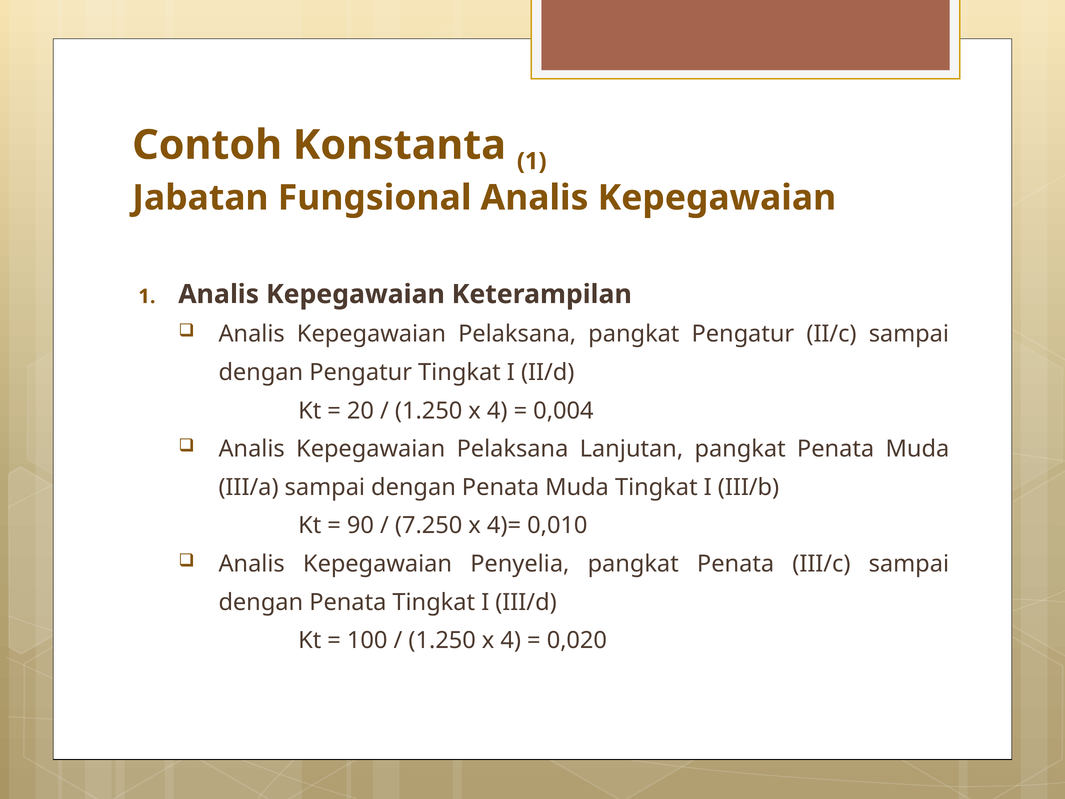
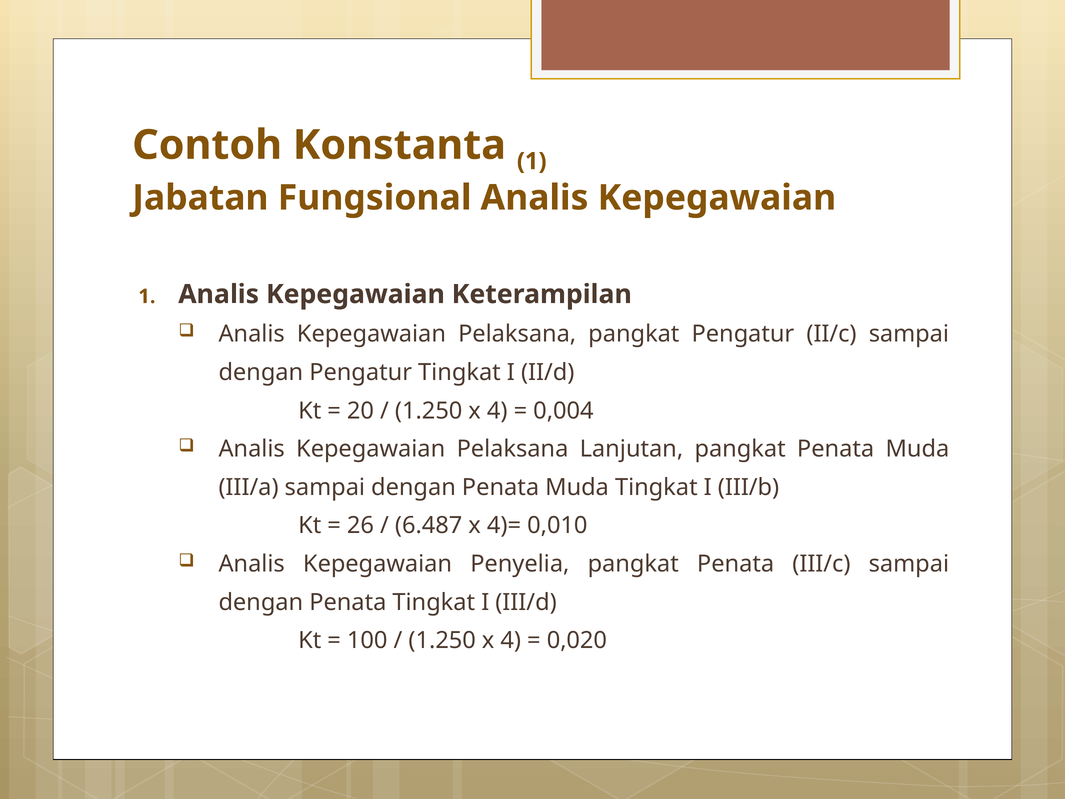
90: 90 -> 26 (360, 525)
7.250: 7.250 -> 6.487 (429, 525)
